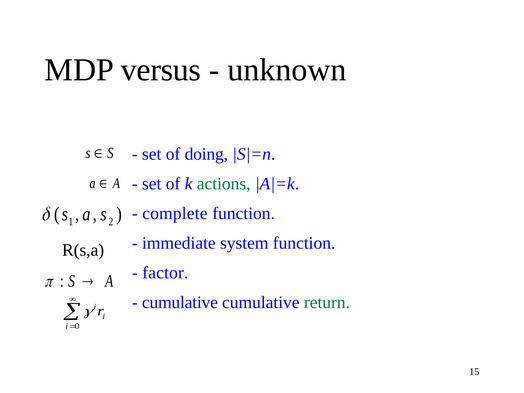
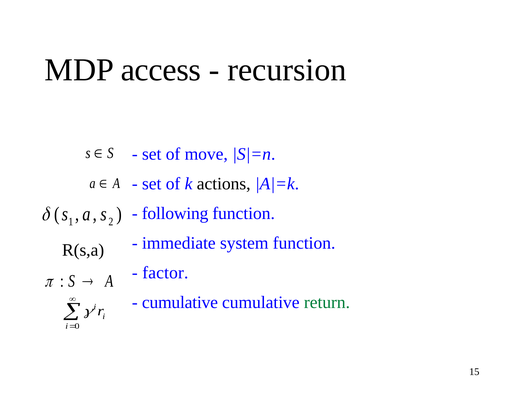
versus: versus -> access (161, 70)
unknown: unknown -> recursion (287, 70)
doing: doing -> move (206, 154)
actions colour: green -> black (224, 184)
complete: complete -> following (175, 213)
